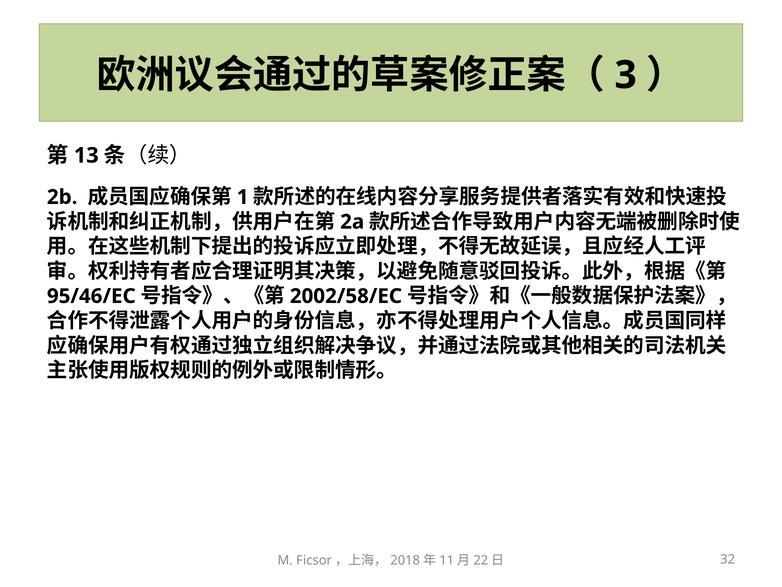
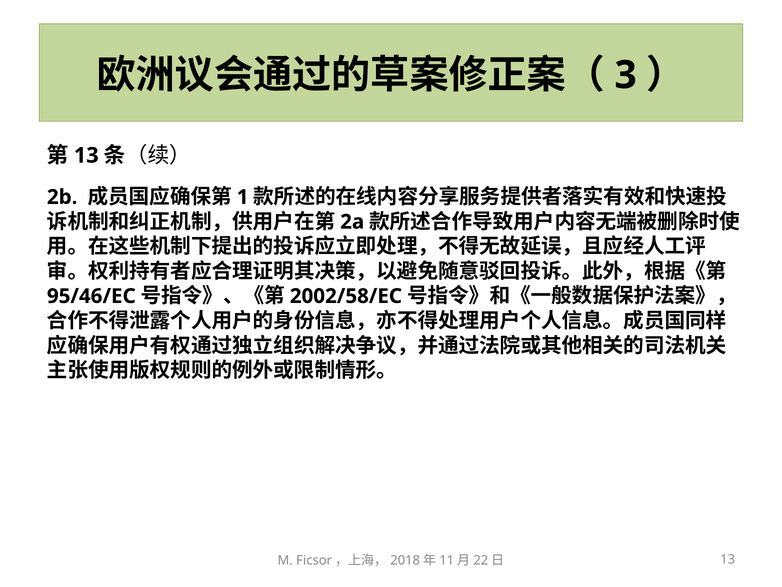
32: 32 -> 13 (728, 559)
